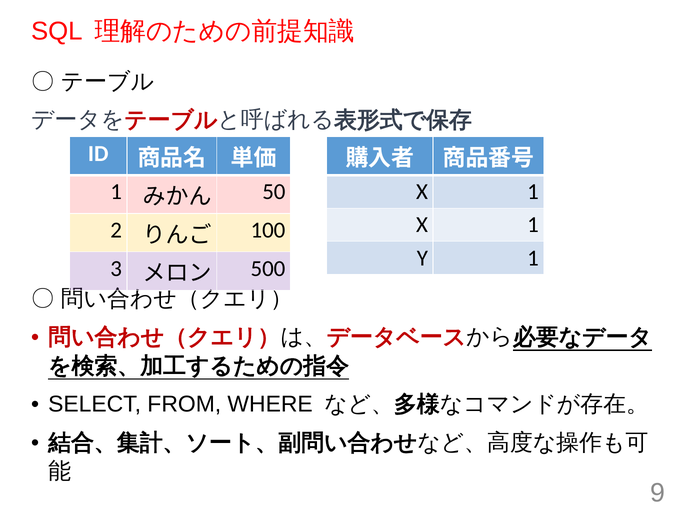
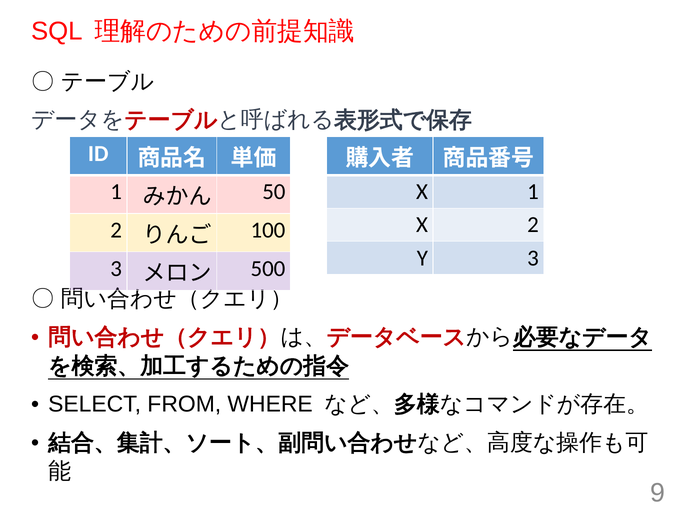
1: 1 -> 2 (533, 225)
Y 1: 1 -> 3 (533, 258)
